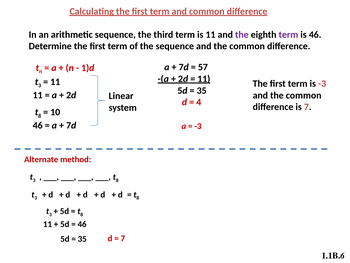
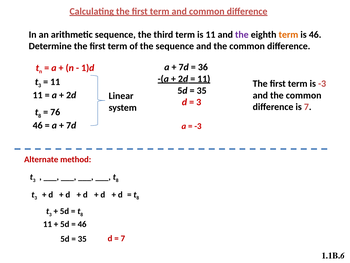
term colour: purple -> orange (288, 34)
57: 57 -> 36 (203, 67)
4: 4 -> 3 (199, 102)
10: 10 -> 76 (55, 112)
